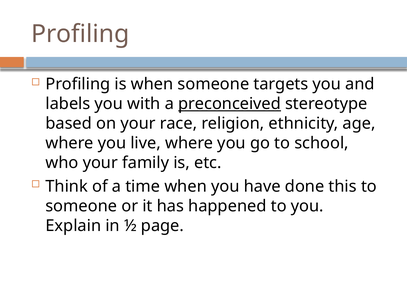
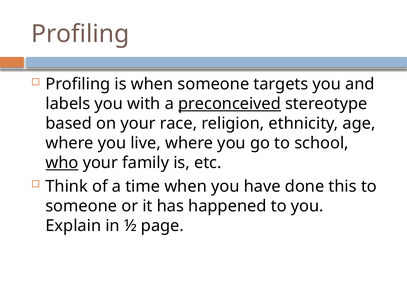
who underline: none -> present (62, 163)
